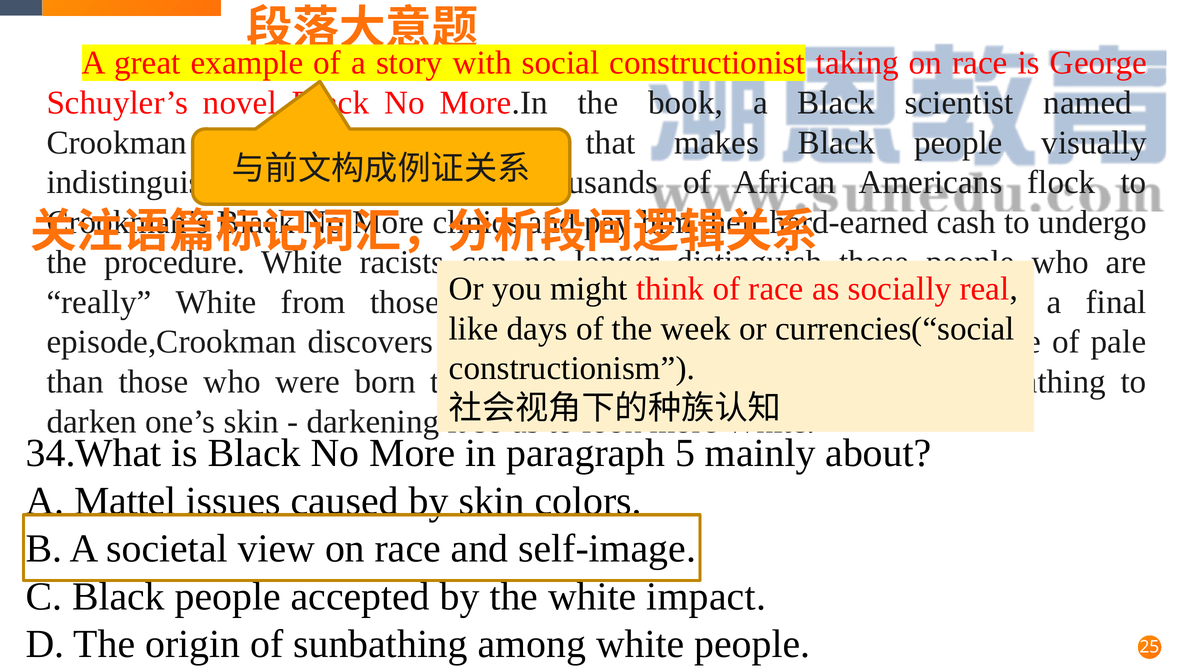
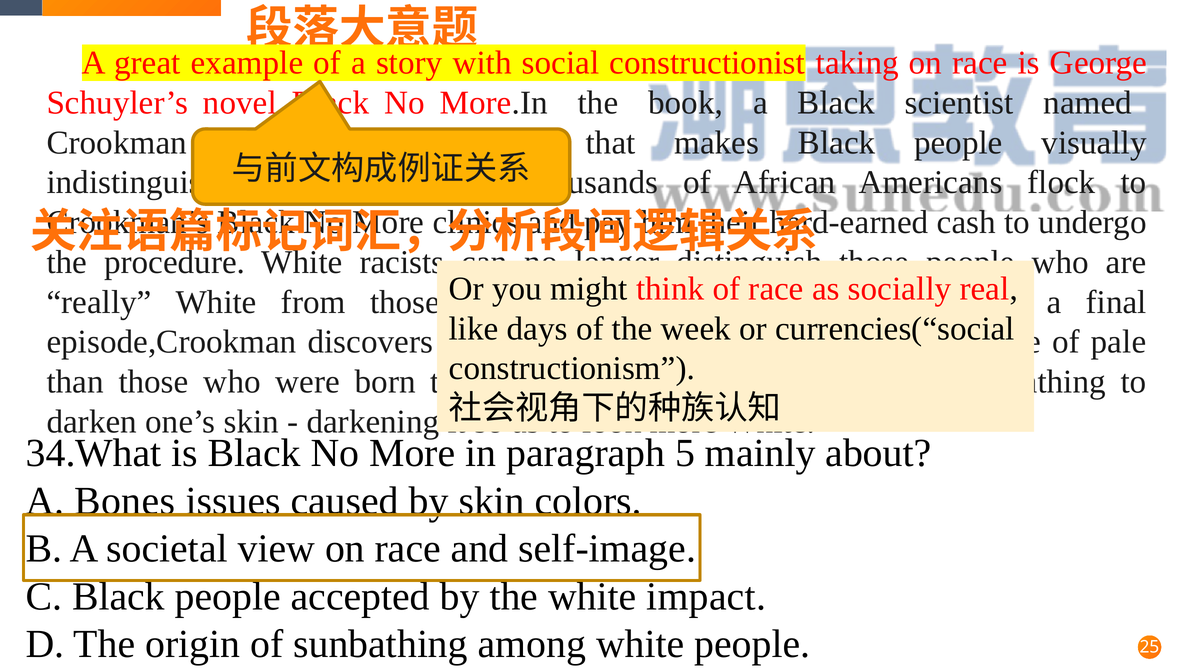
Mattel: Mattel -> Bones (125, 501)
